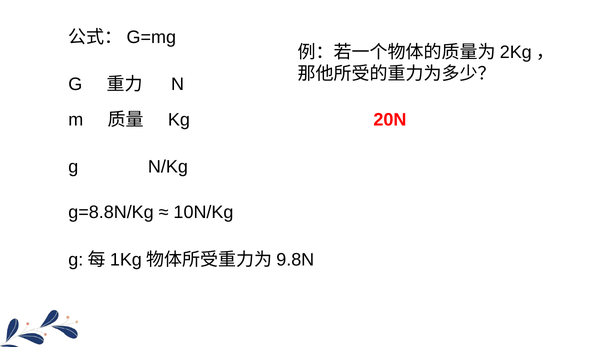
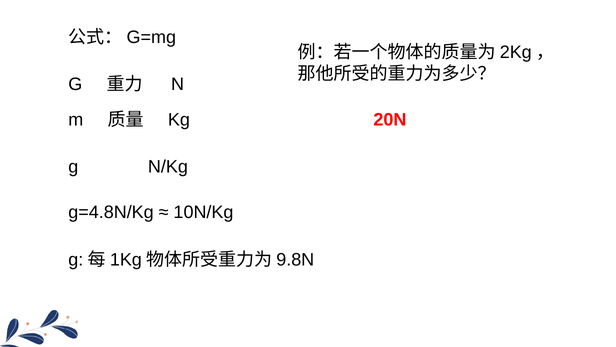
g=8.8N/Kg: g=8.8N/Kg -> g=4.8N/Kg (111, 212)
